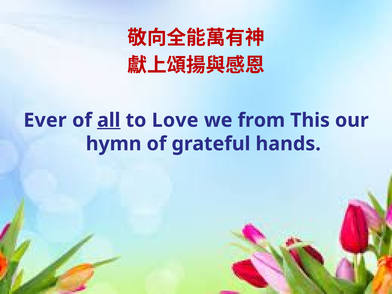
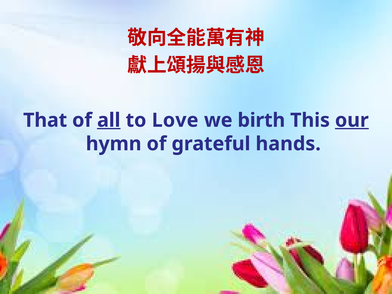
Ever: Ever -> That (45, 120)
from: from -> birth (261, 120)
our underline: none -> present (352, 120)
